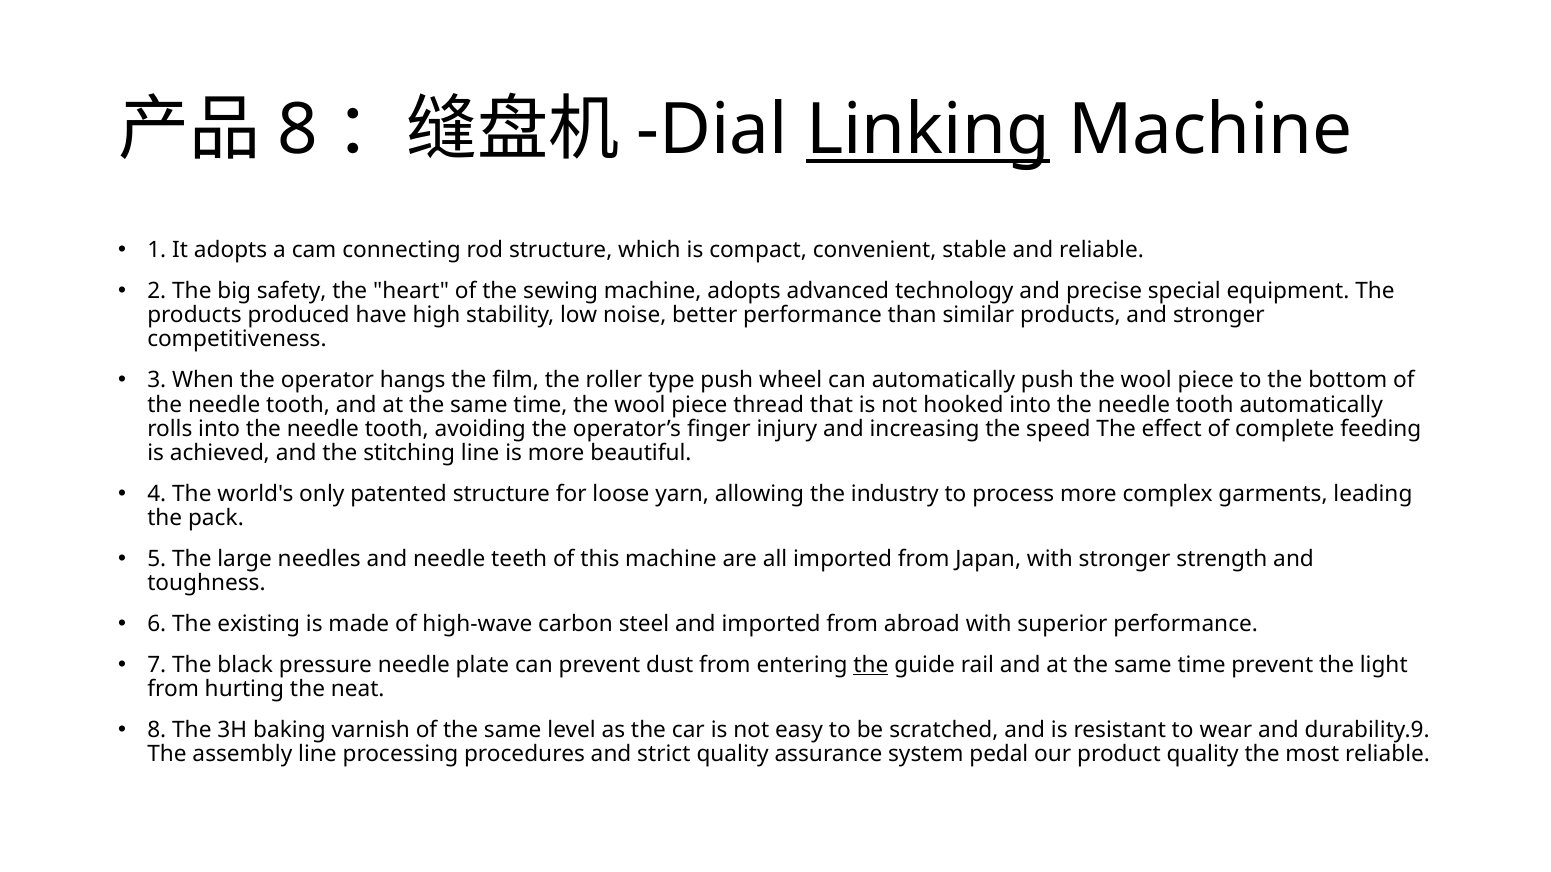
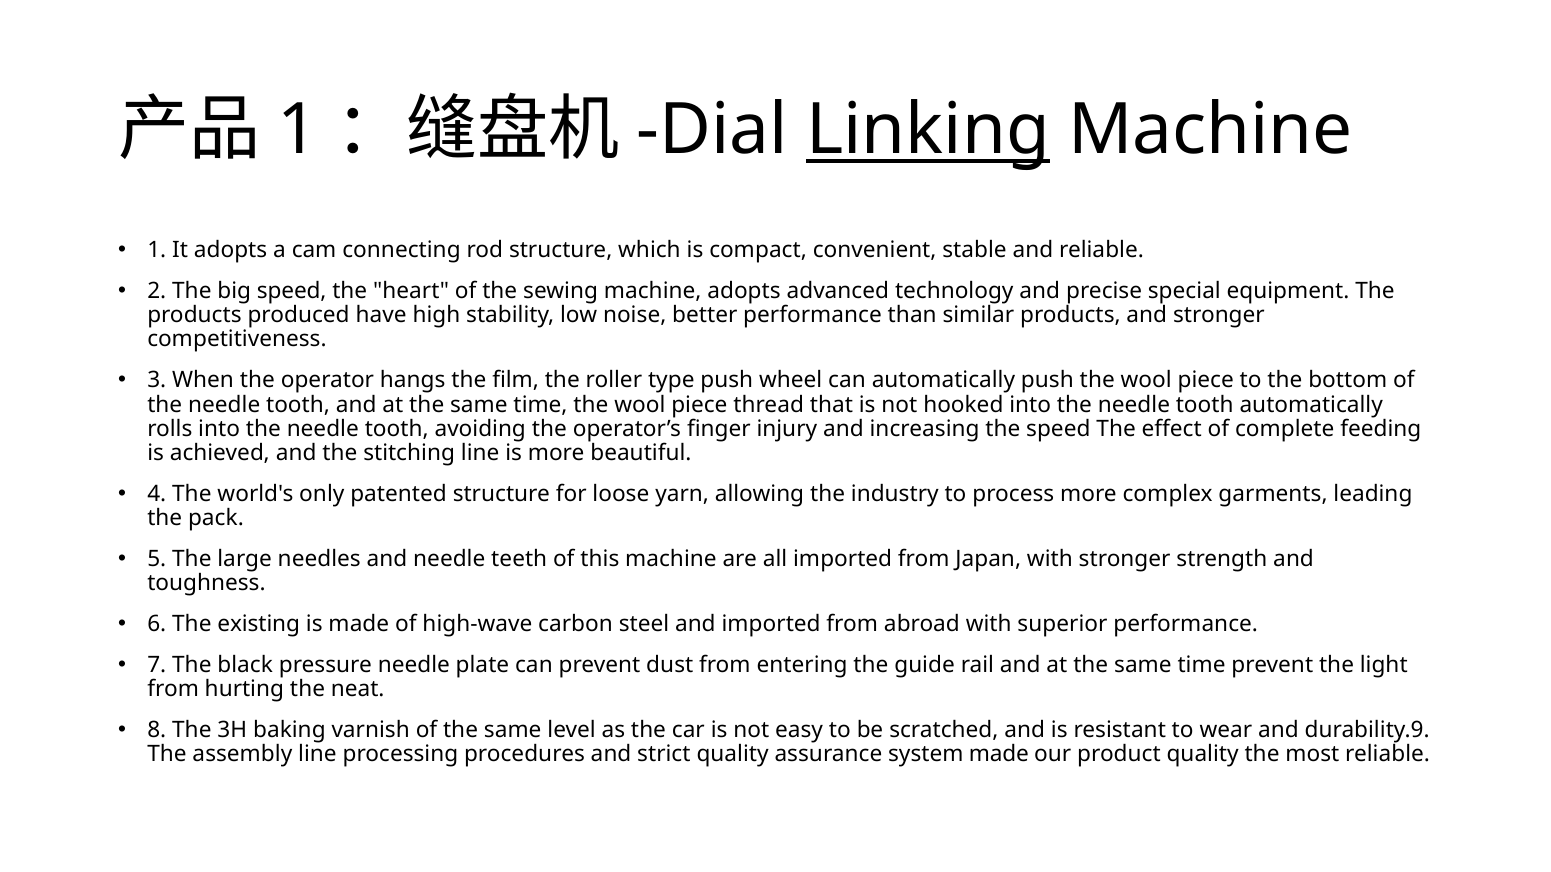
8: 8 -> 1 (298, 130)
big safety: safety -> speed (292, 291)
the underline: present -> none (871, 665)
system pedal: pedal -> made (999, 755)
